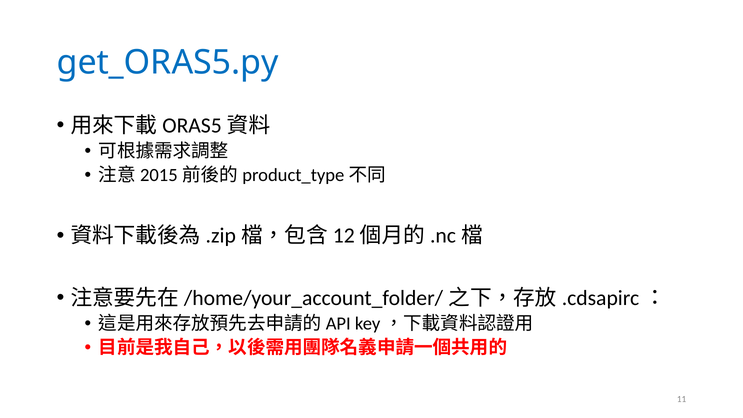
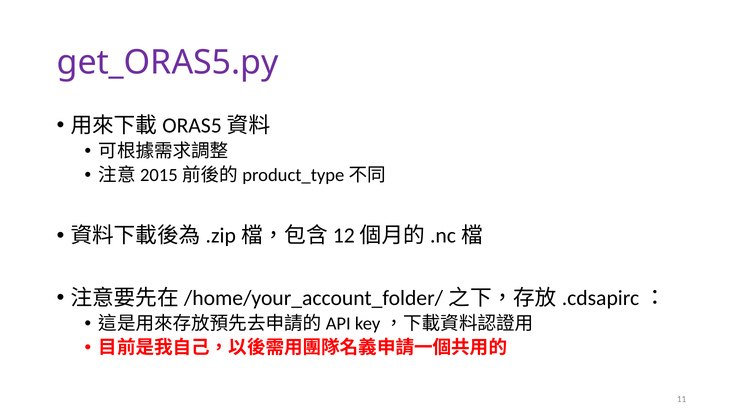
get_ORAS5.py colour: blue -> purple (168, 62)
